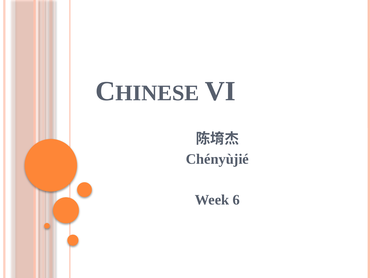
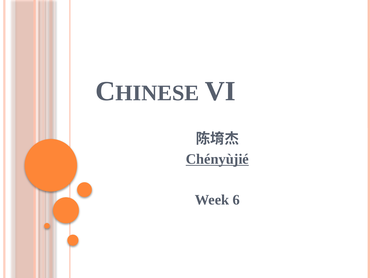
Chényùjié underline: none -> present (217, 159)
